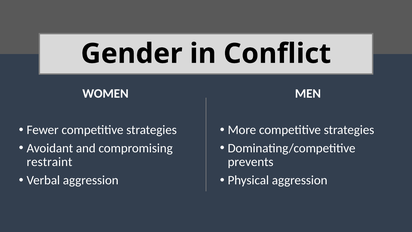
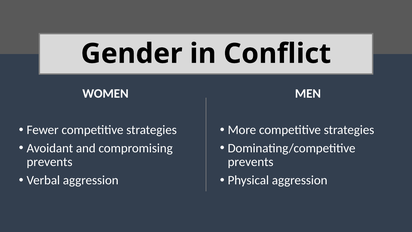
restraint: restraint -> prevents (50, 162)
